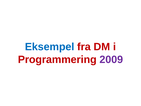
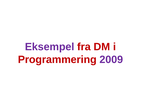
Eksempel colour: blue -> purple (50, 47)
